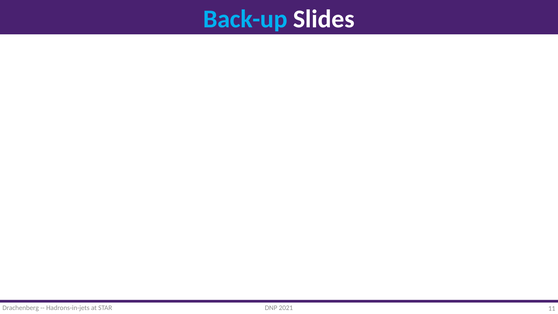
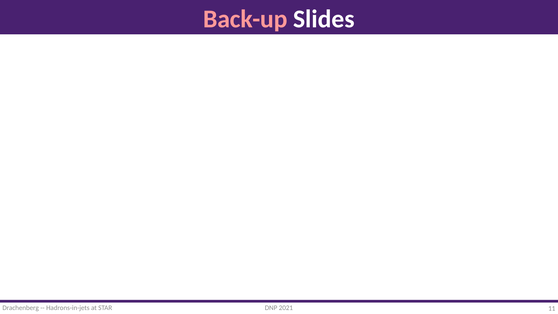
Back-up colour: light blue -> pink (245, 19)
